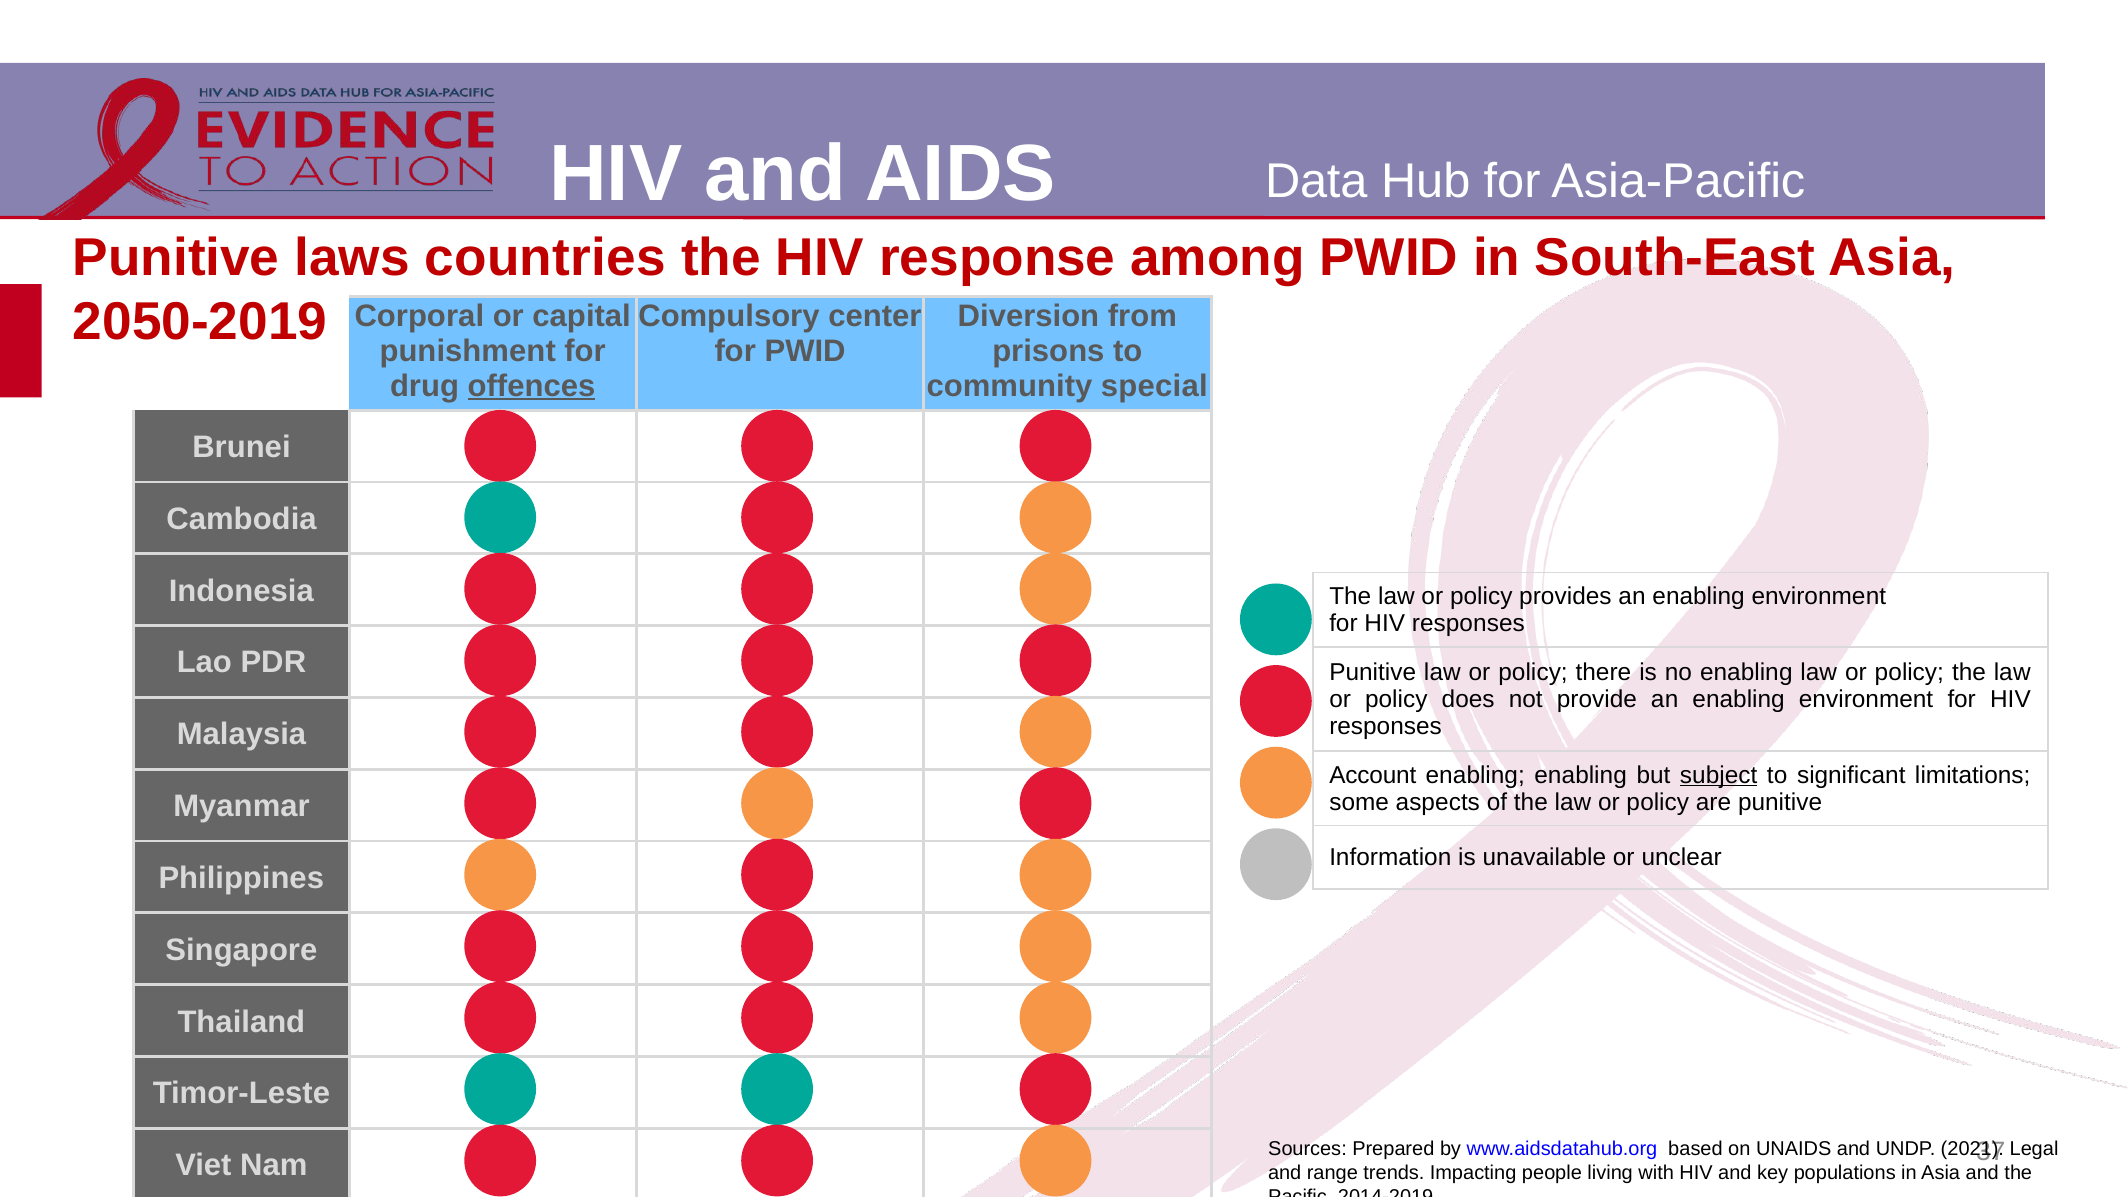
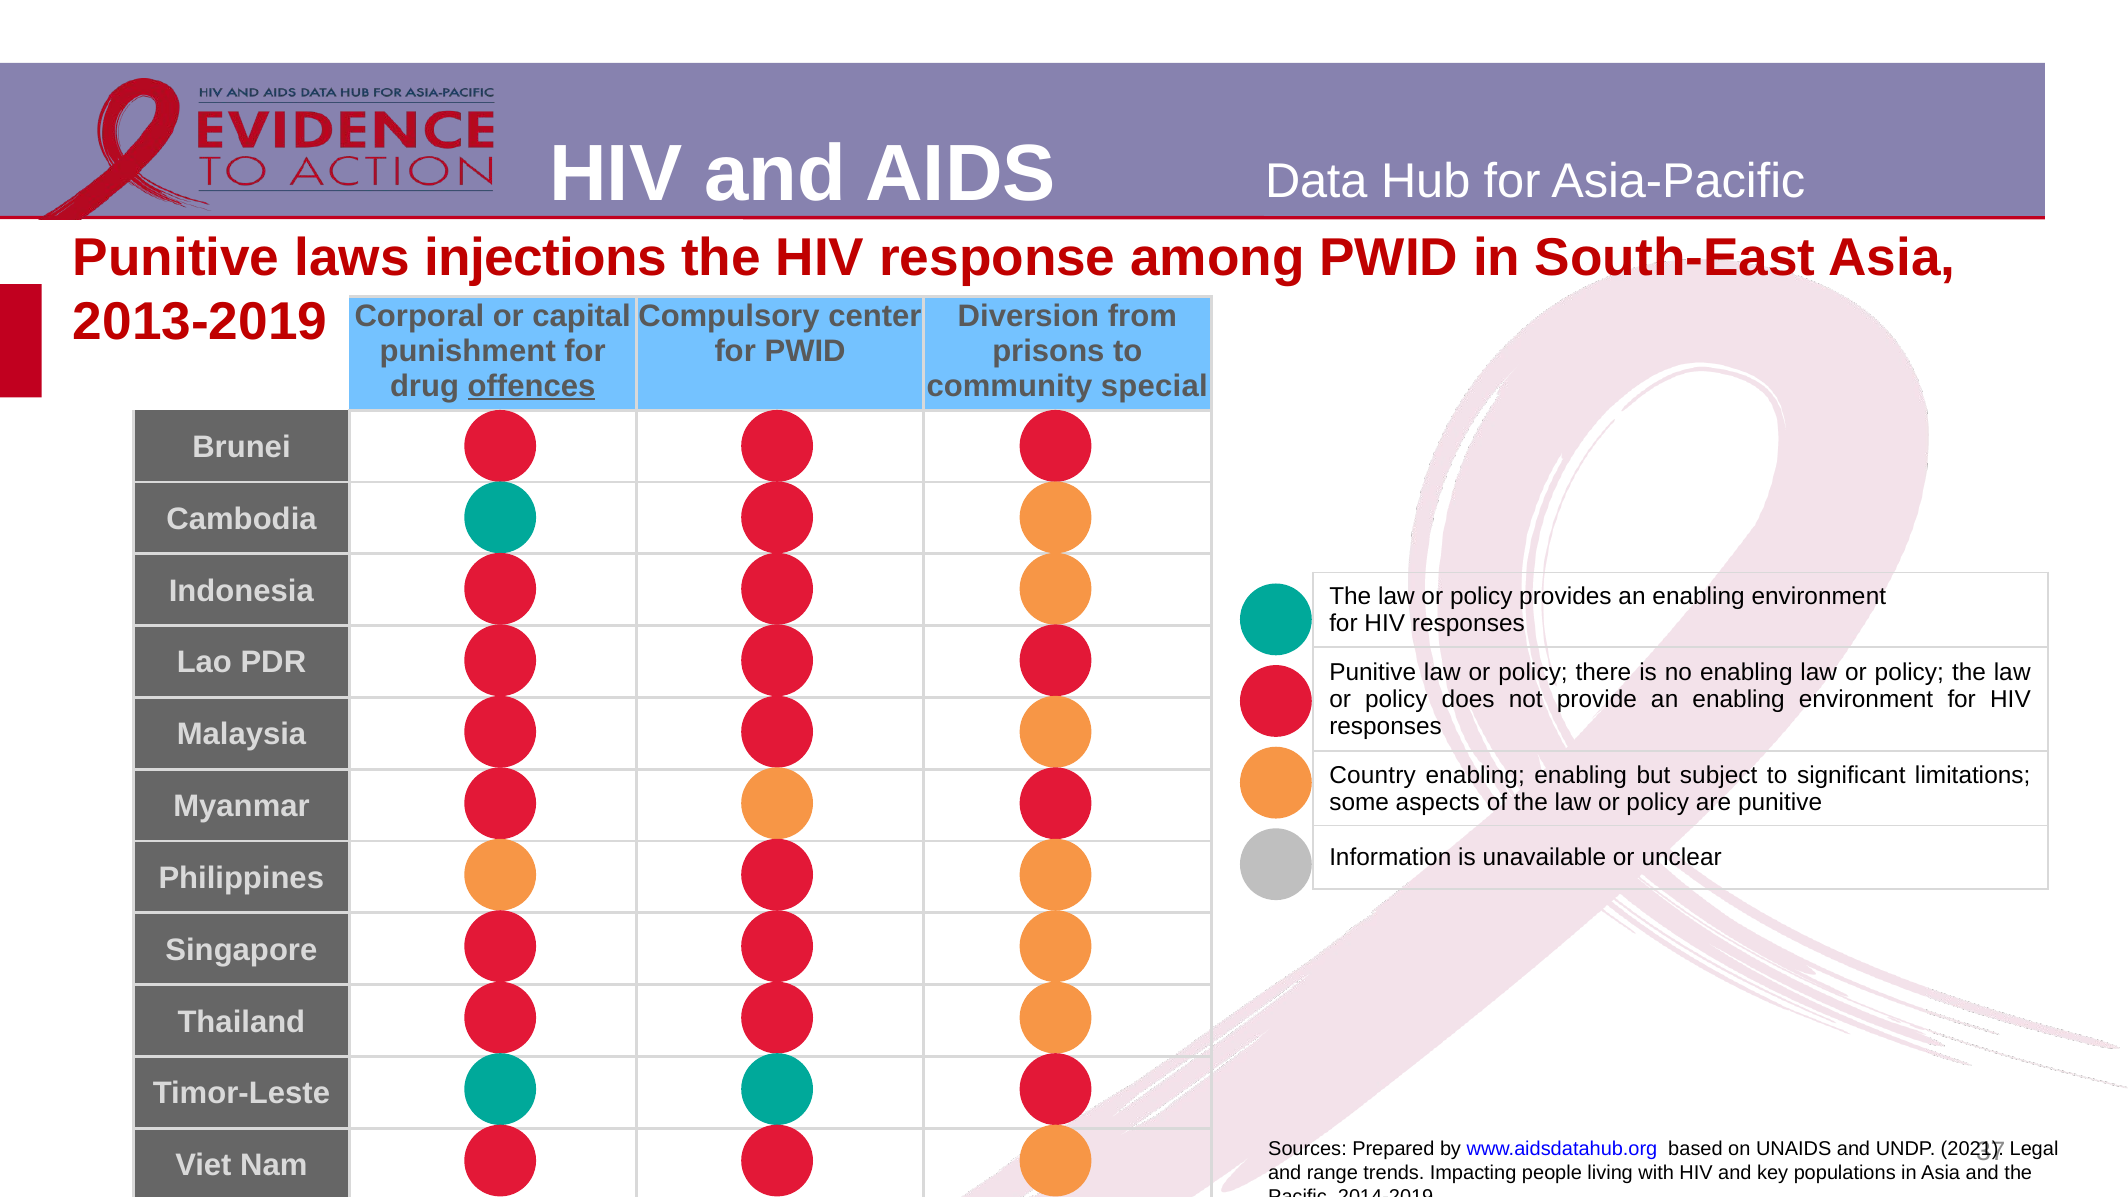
countries: countries -> injections (546, 258)
2050-2019: 2050-2019 -> 2013-2019 (200, 322)
Account: Account -> Country (1373, 775)
subject underline: present -> none (1719, 775)
